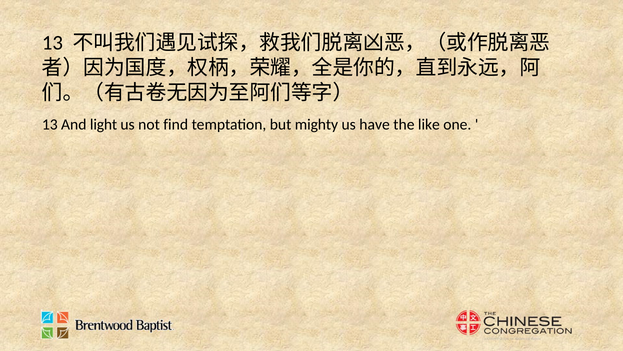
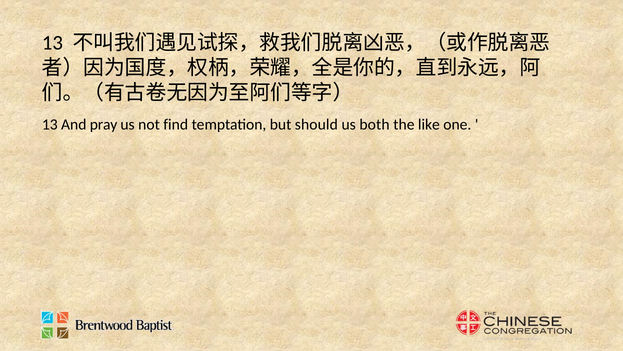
light: light -> pray (104, 125)
mighty: mighty -> should (316, 125)
have: have -> both (374, 125)
